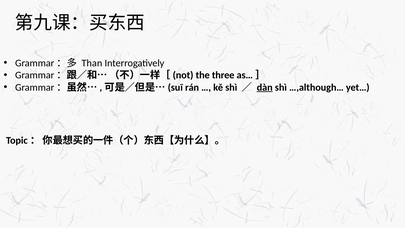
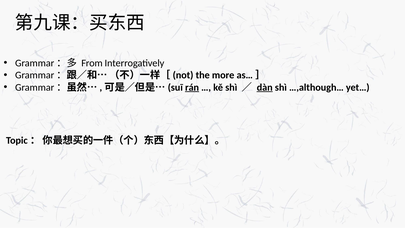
Than: Than -> From (92, 63)
three: three -> more (223, 75)
rán underline: none -> present (192, 87)
